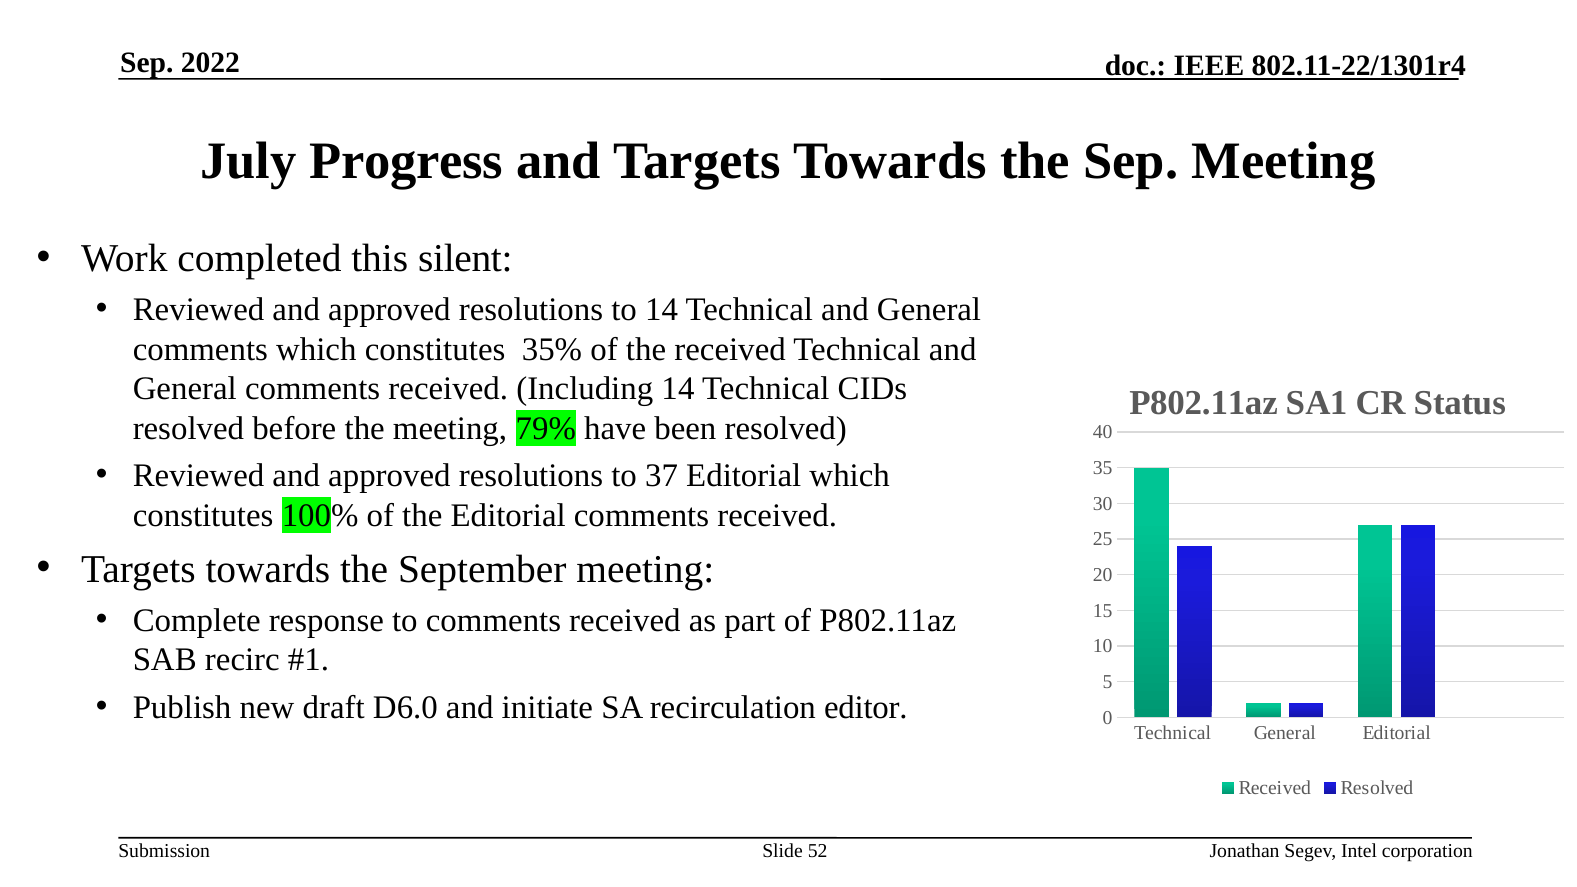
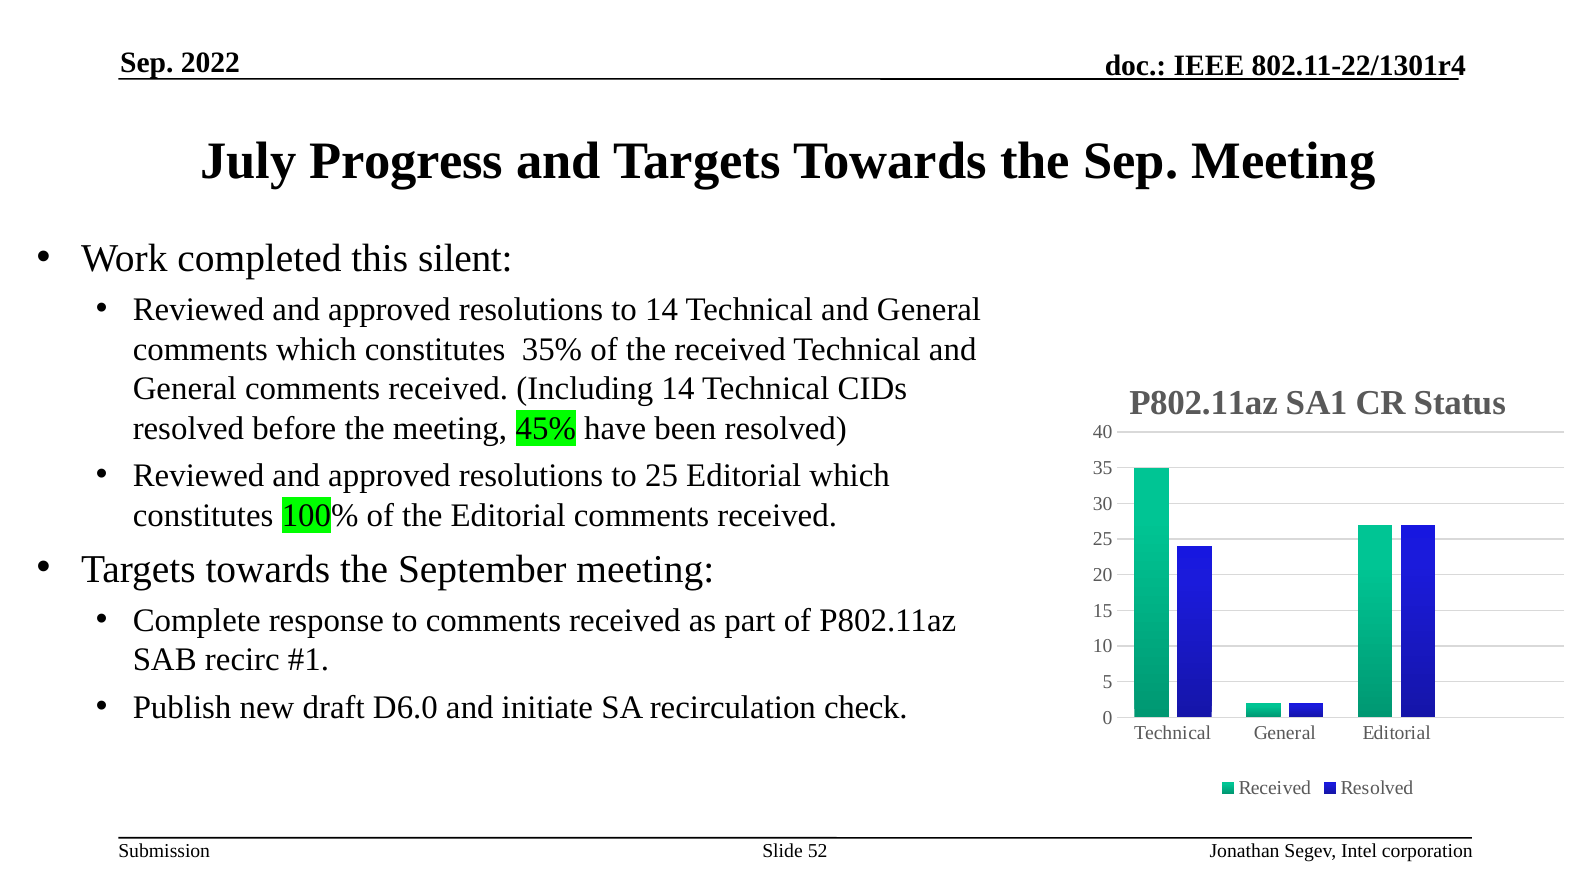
79%: 79% -> 45% (546, 428)
to 37: 37 -> 25 (662, 476)
editor: editor -> check (866, 707)
